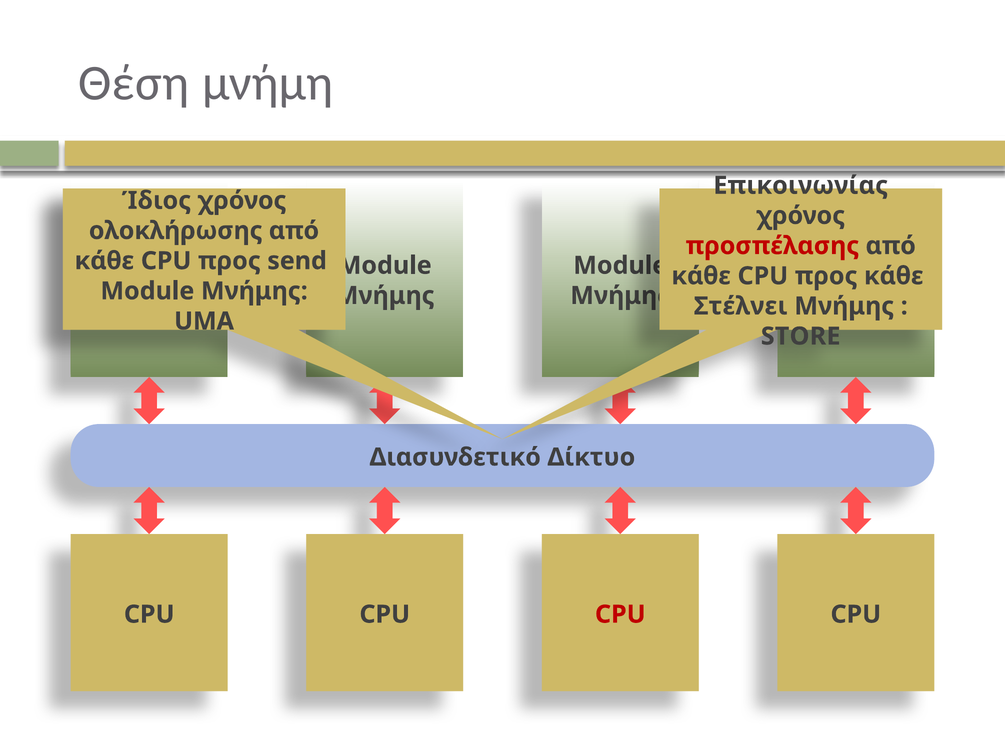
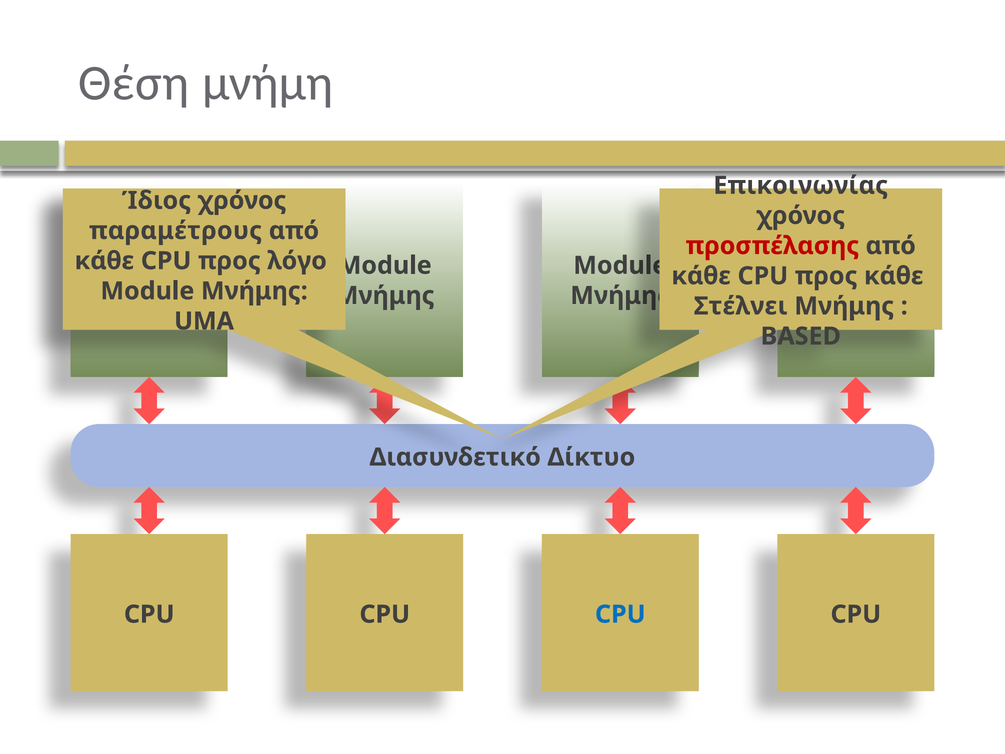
ολοκλήρωσης: ολοκλήρωσης -> παραμέτρους (175, 231)
send: send -> λόγο (297, 261)
STORE: STORE -> BASED (801, 336)
CPU colour: red -> blue (620, 614)
